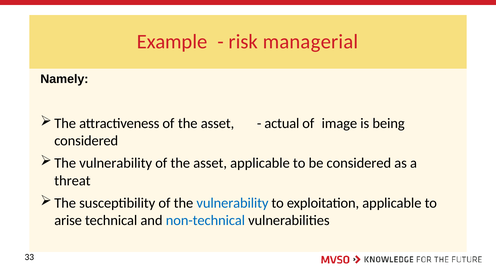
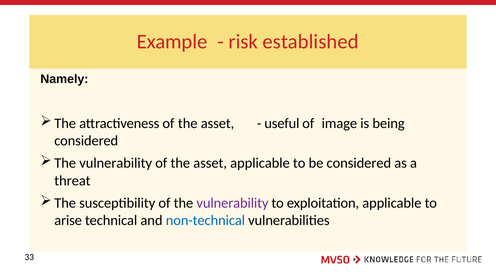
managerial: managerial -> established (311, 42)
actual: actual -> useful (282, 123)
vulnerability colour: blue -> purple (232, 203)
